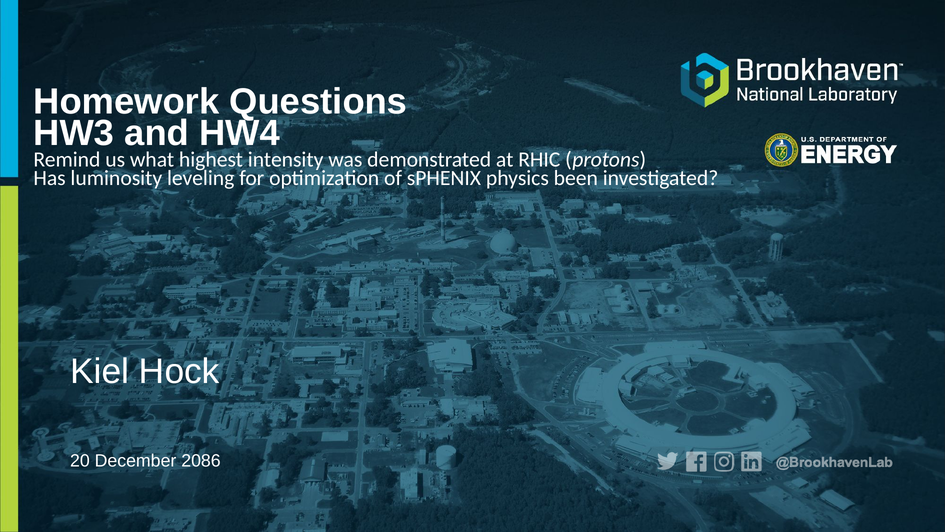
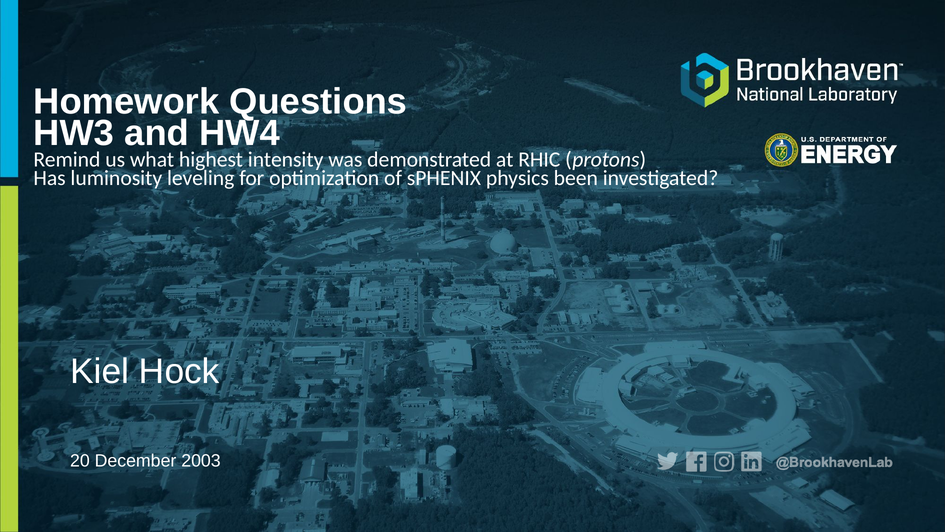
2086: 2086 -> 2003 (201, 460)
